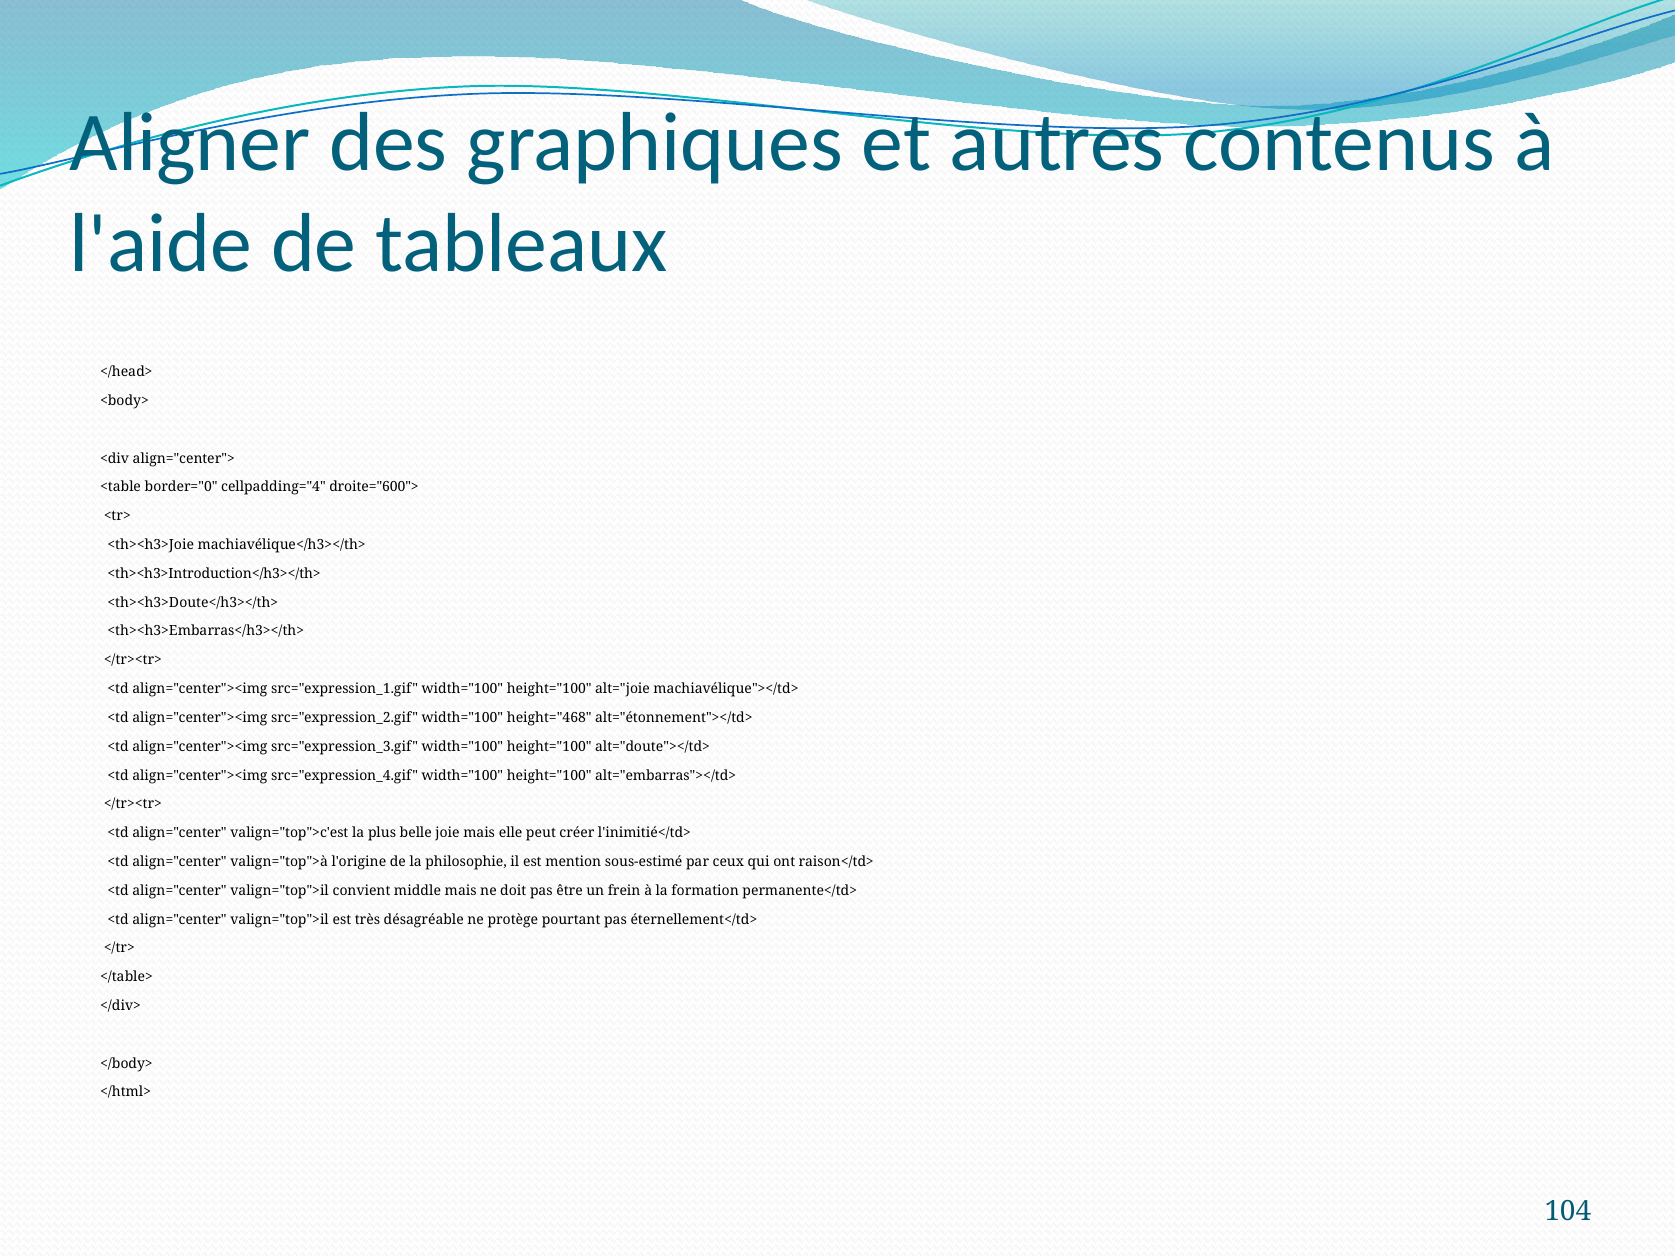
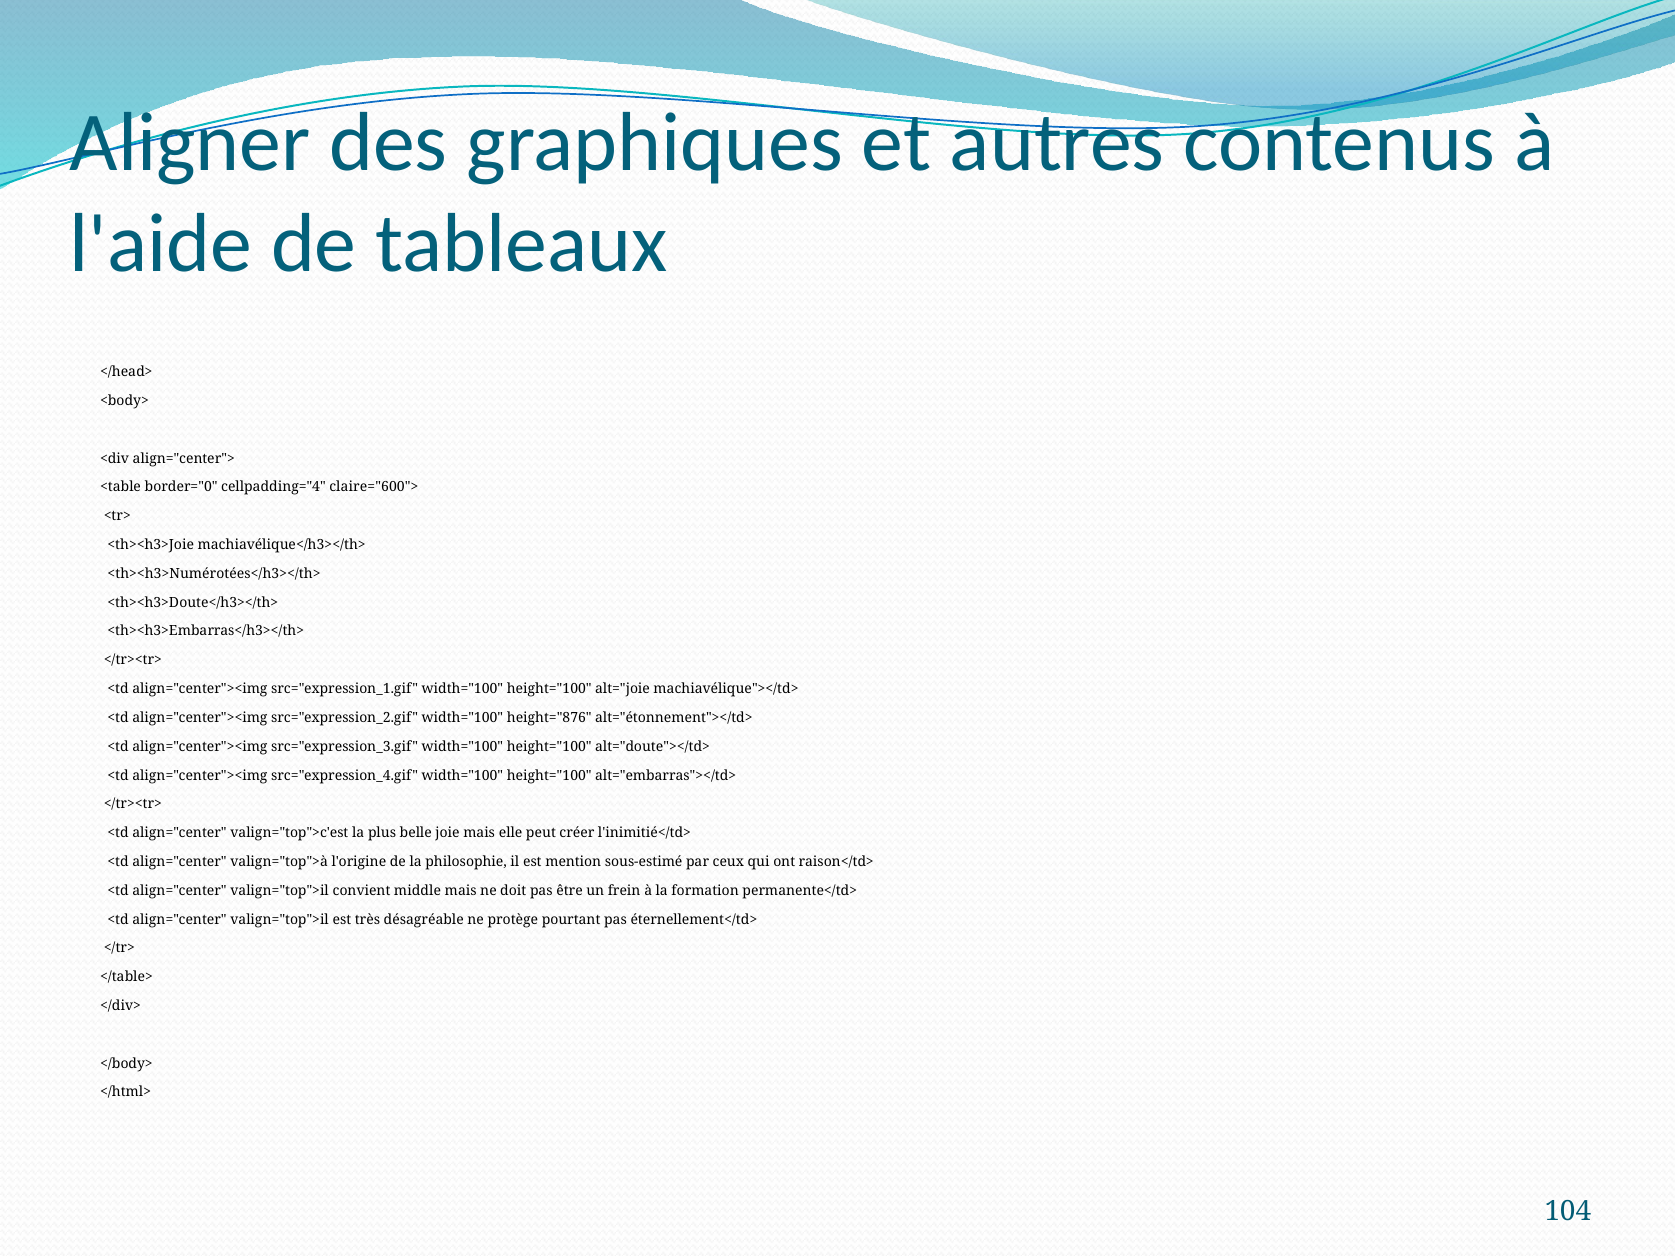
droite="600">: droite="600"> -> claire="600"> (374, 487)
<th><h3>Introduction</h3></th>: <th><h3>Introduction</h3></th> -> <th><h3>Numérotées</h3></th> (214, 574)
height="468: height="468 -> height="876 (549, 718)
